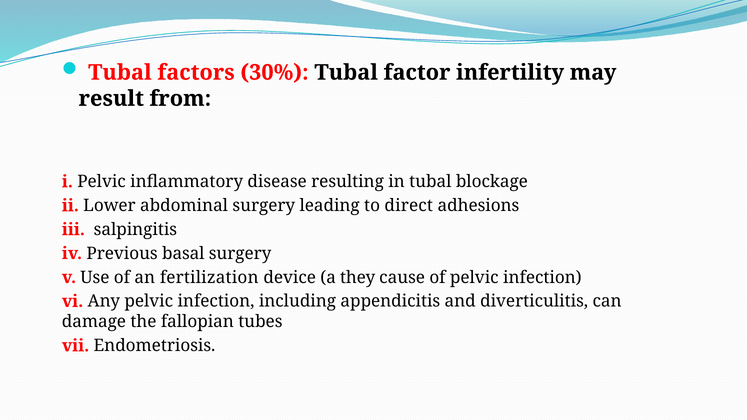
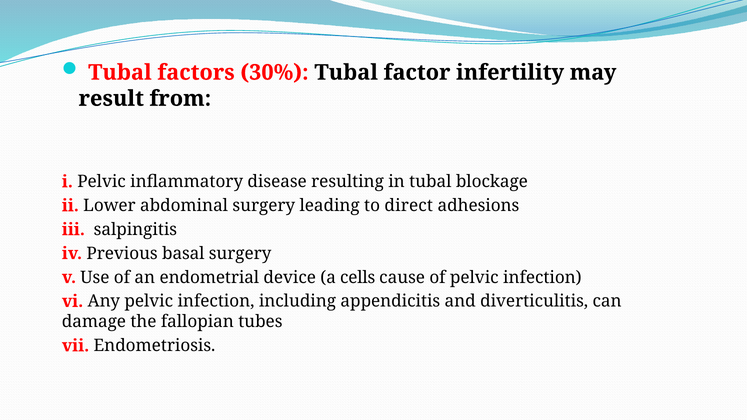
fertilization: fertilization -> endometrial (209, 277)
they: they -> cells (358, 277)
